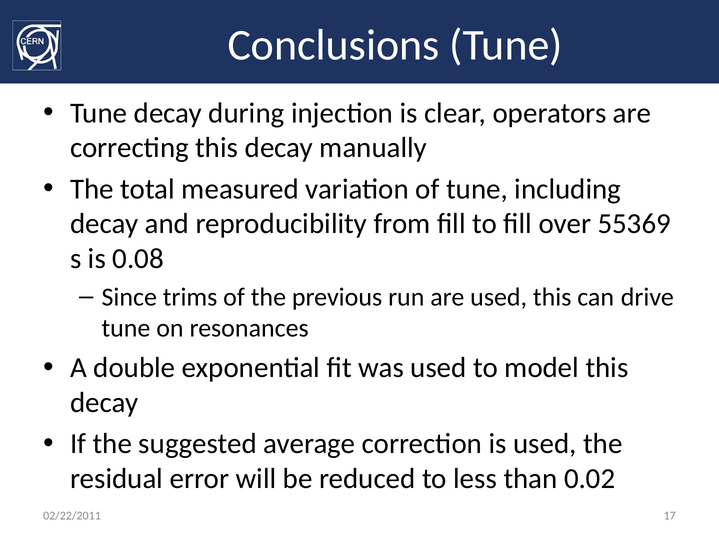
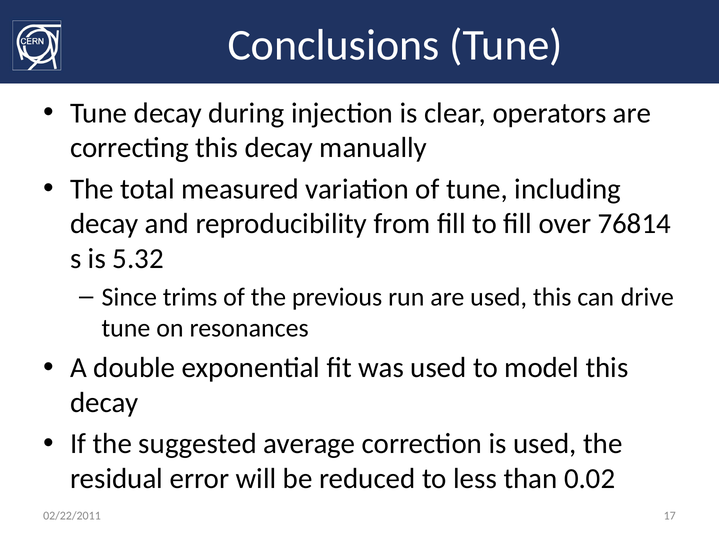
55369: 55369 -> 76814 (634, 224)
0.08: 0.08 -> 5.32 (138, 258)
